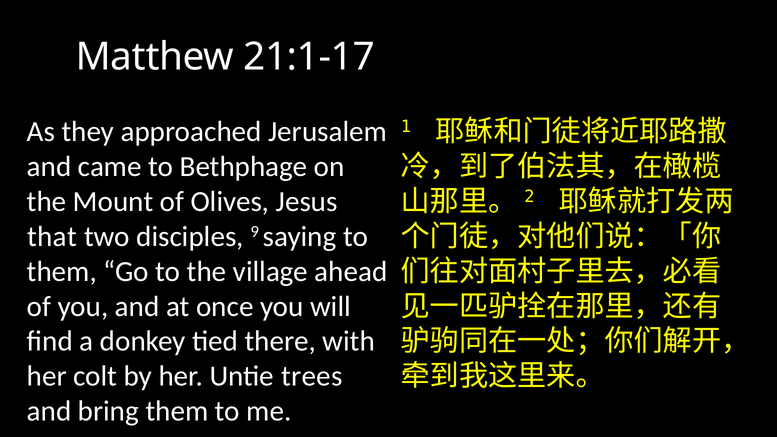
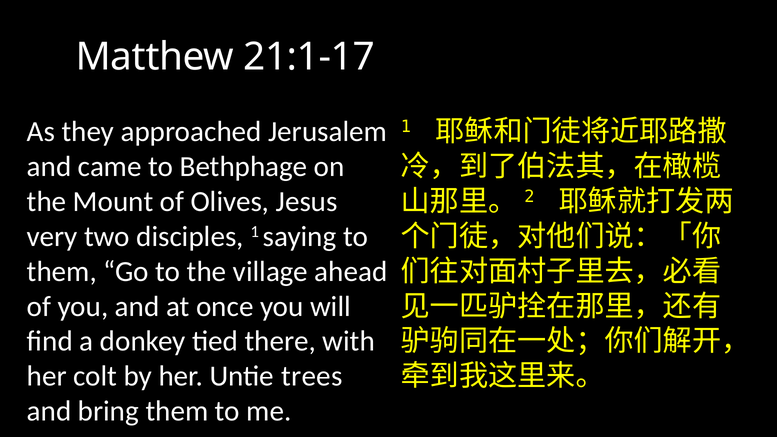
that: that -> very (52, 237)
disciples 9: 9 -> 1 (255, 232)
